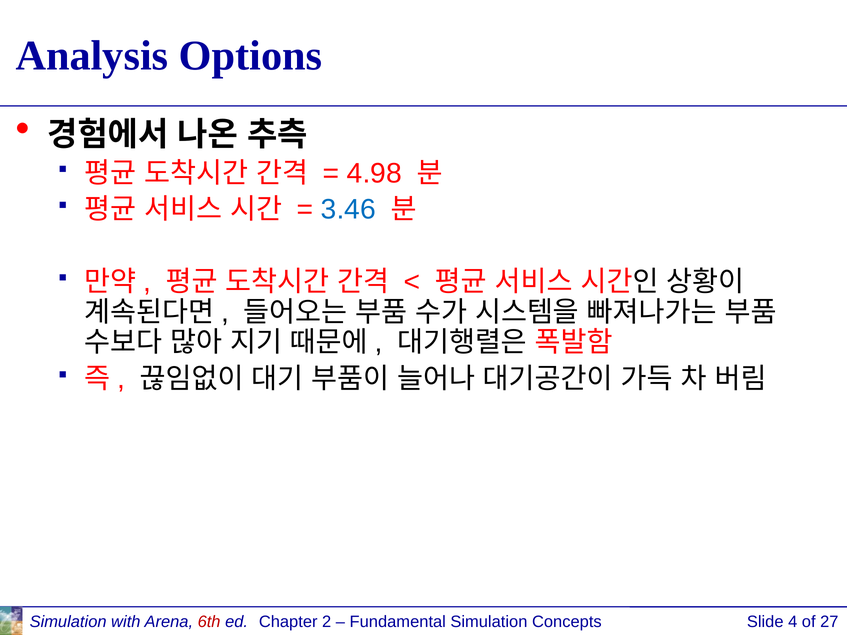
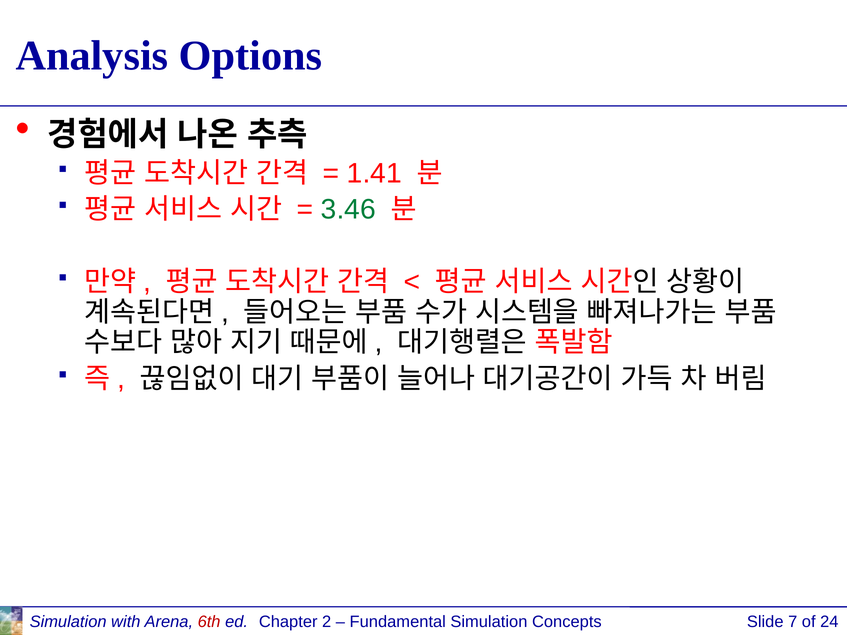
4.98: 4.98 -> 1.41 (374, 173)
3.46 colour: blue -> green (348, 210)
4: 4 -> 7 (793, 622)
27: 27 -> 24 (829, 622)
